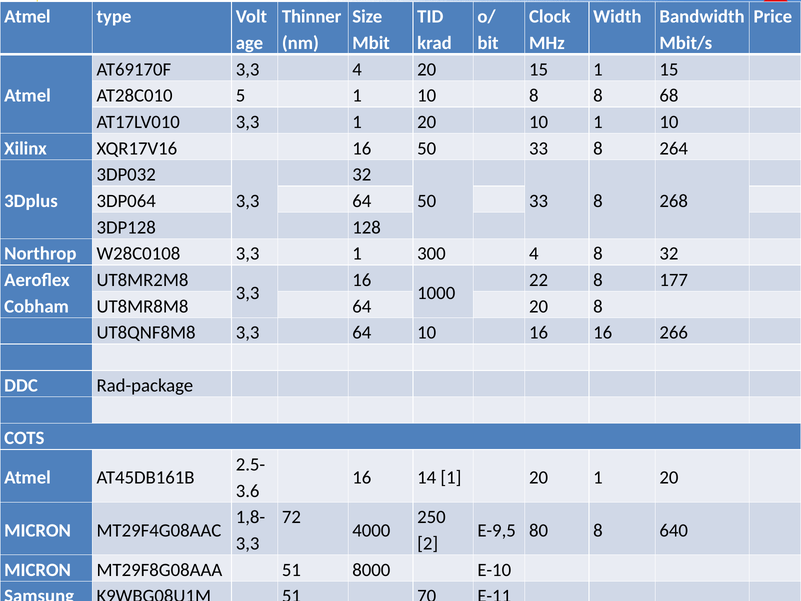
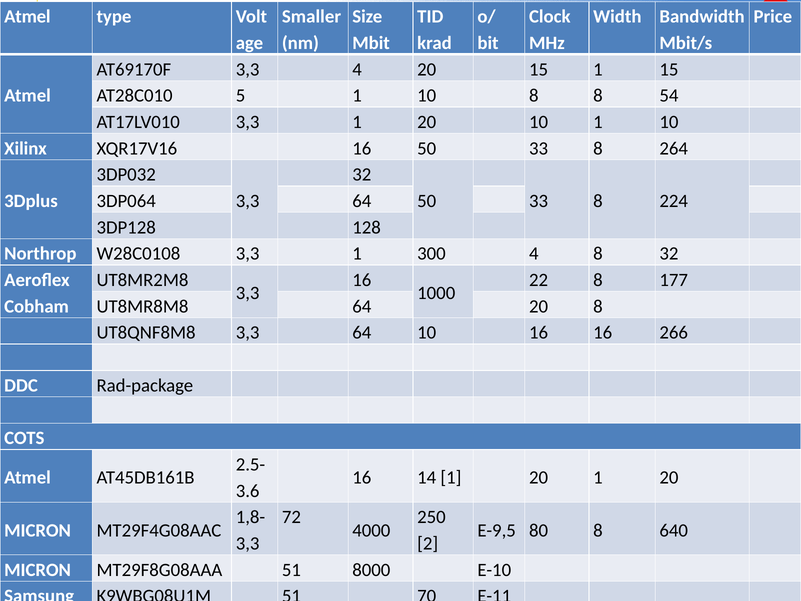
Thinner: Thinner -> Smaller (312, 17)
68: 68 -> 54 (669, 96)
268: 268 -> 224 (674, 201)
